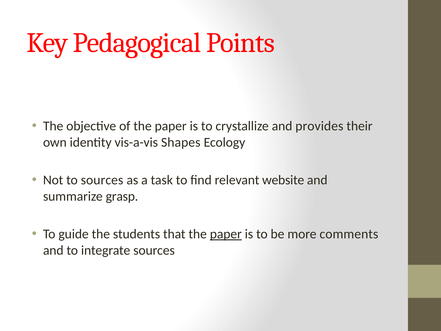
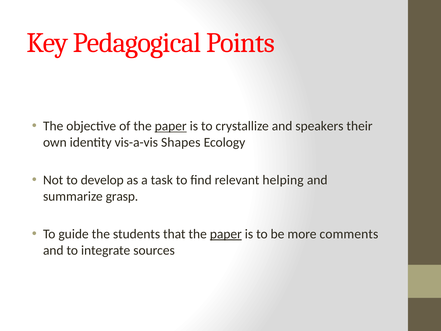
paper underline: none -> present (171, 126)
provides: provides -> speakers (319, 126)
to sources: sources -> develop (102, 180)
website: website -> helping (283, 180)
